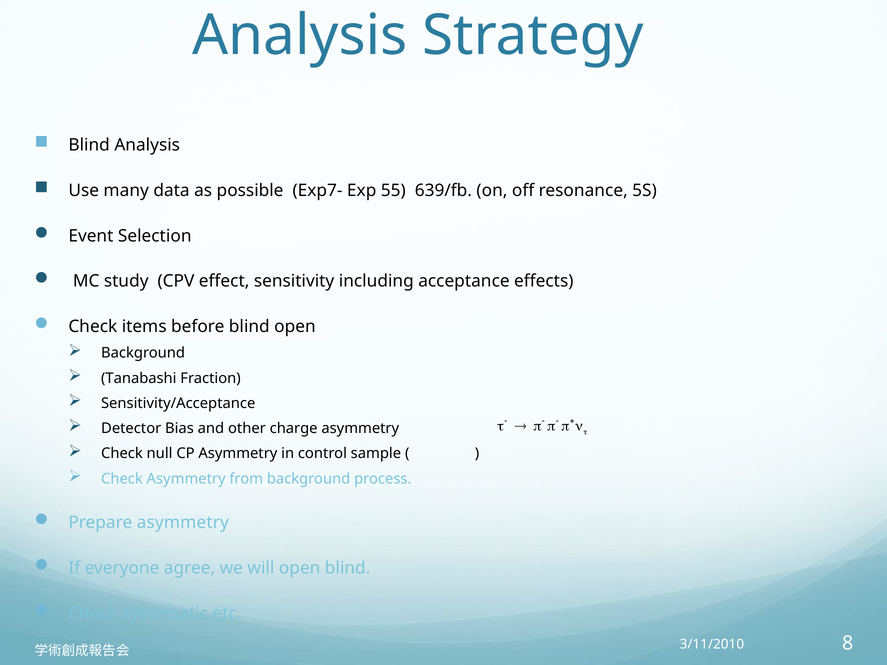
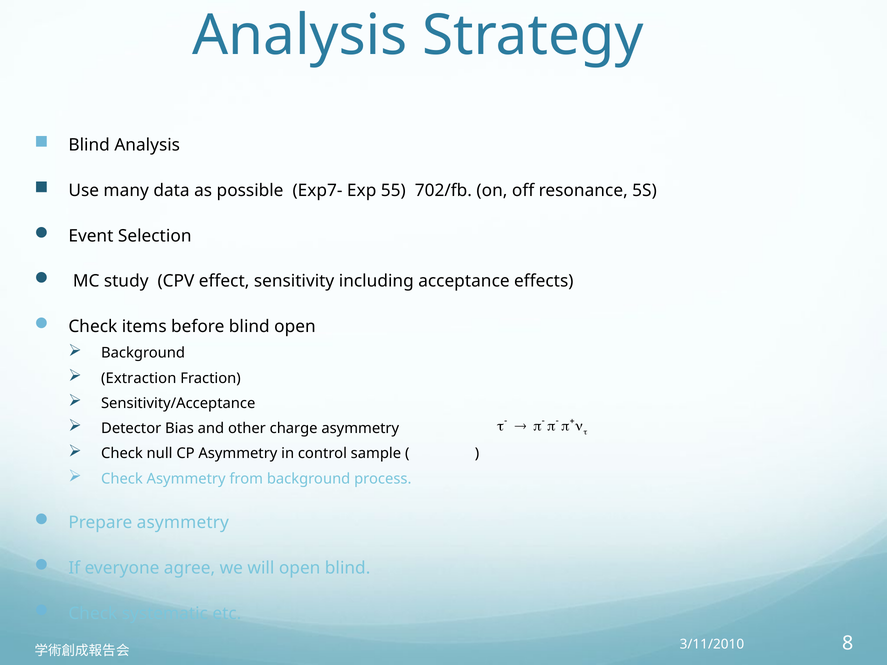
639/fb: 639/fb -> 702/fb (443, 191)
Tanabashi: Tanabashi -> Extraction (139, 378)
